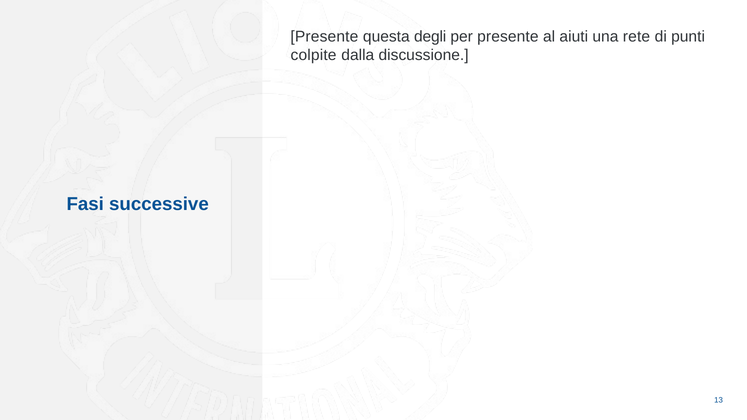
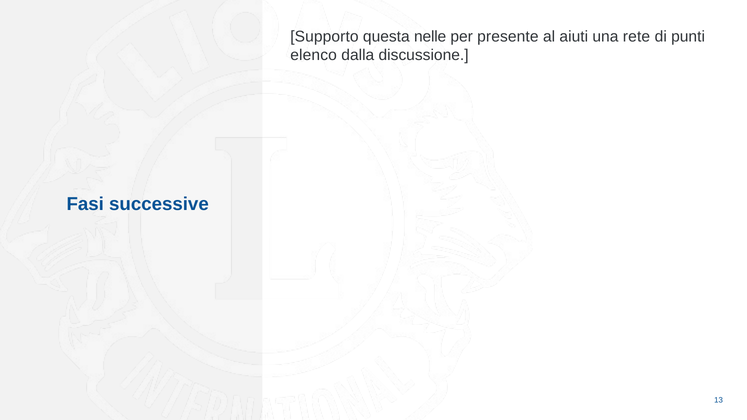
Presente: Presente -> Supporto (324, 37)
degli: degli -> nelle (430, 37)
colpite: colpite -> elenco (314, 55)
